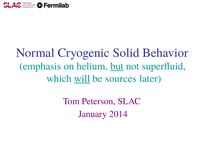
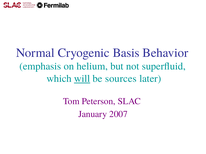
Solid: Solid -> Basis (126, 53)
but underline: present -> none (117, 66)
2014: 2014 -> 2007 (118, 114)
